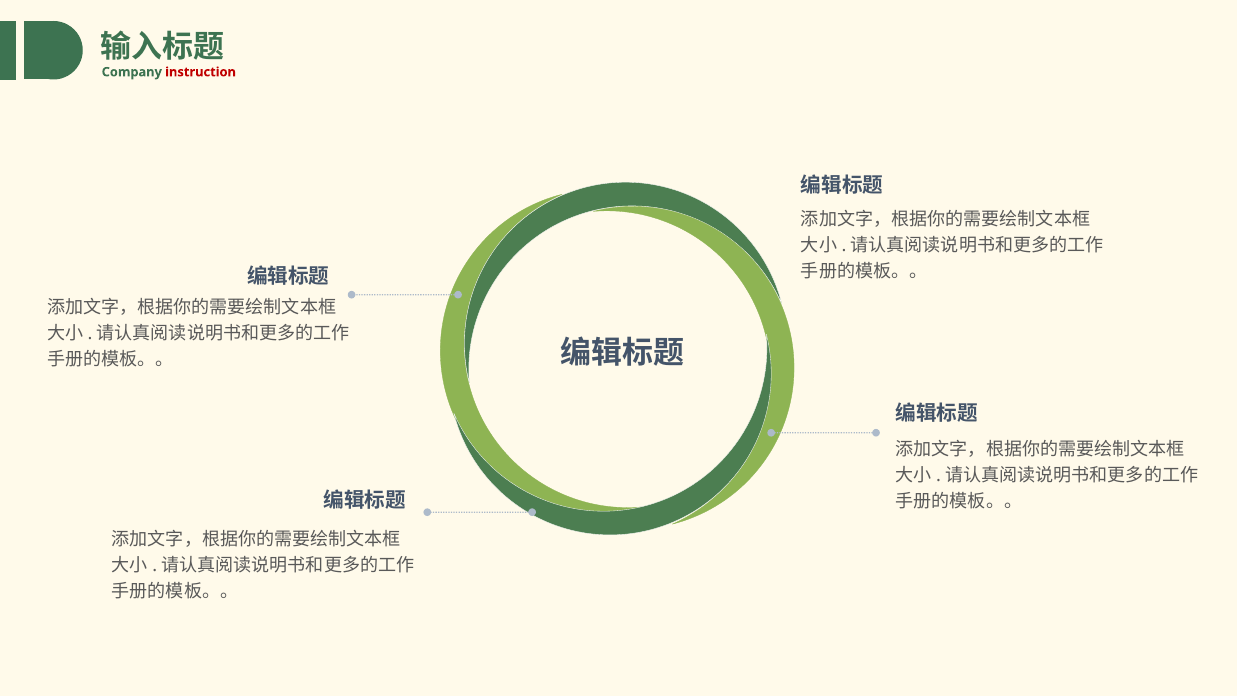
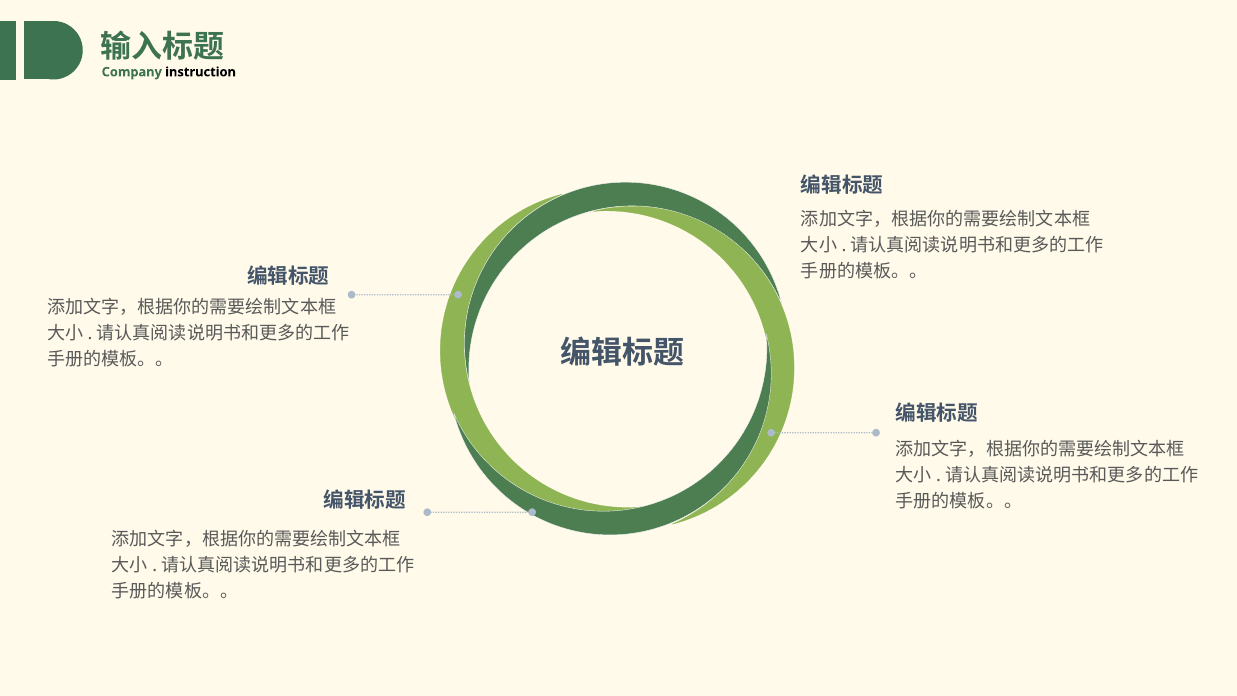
instruction colour: red -> black (201, 72)
